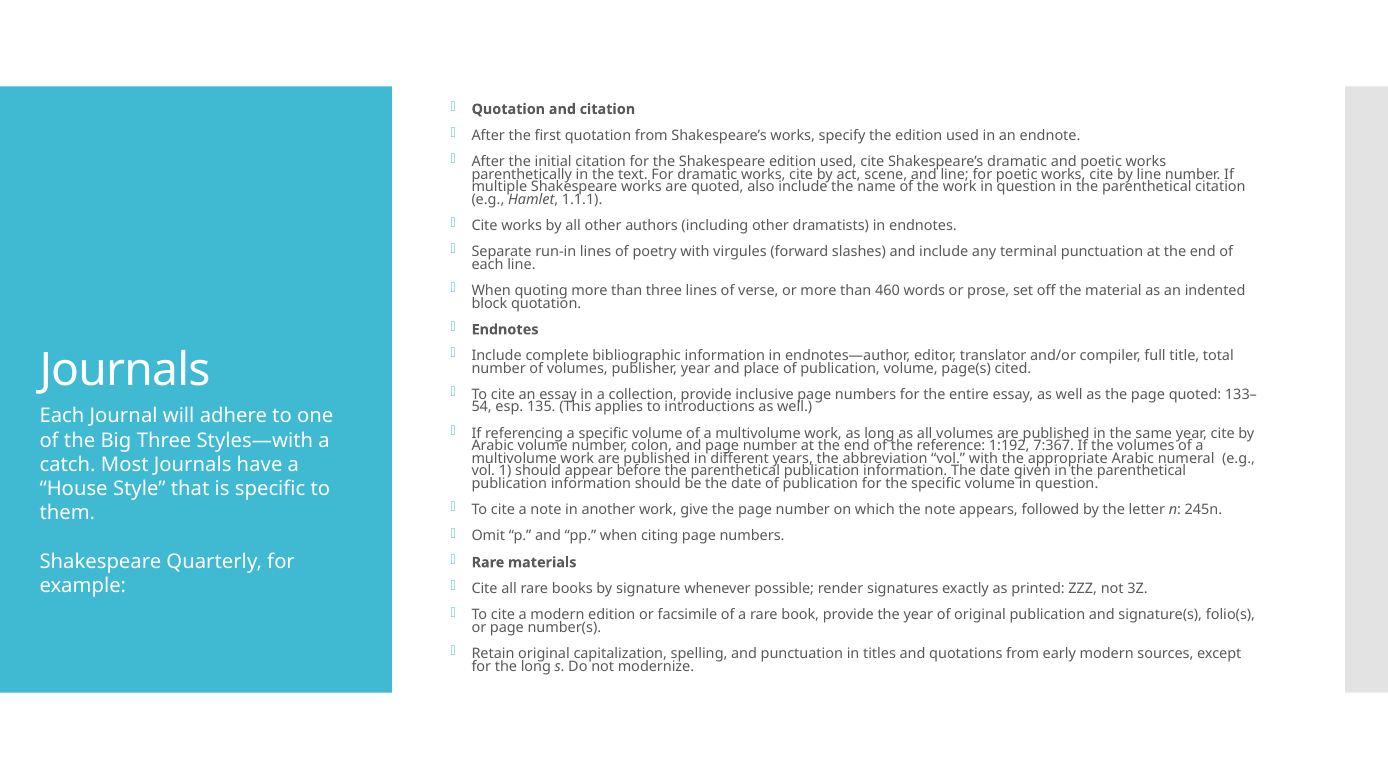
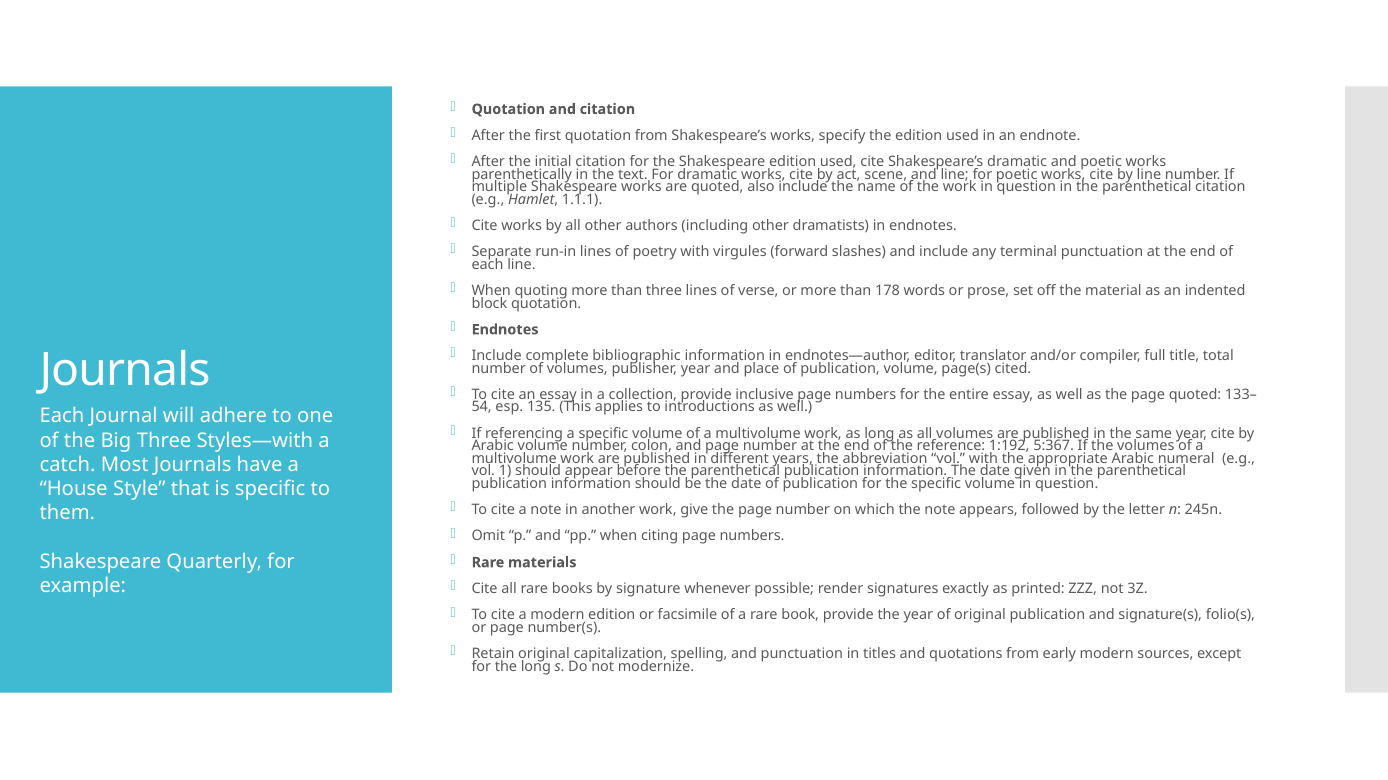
460: 460 -> 178 (888, 291)
7:367: 7:367 -> 5:367 (1054, 446)
